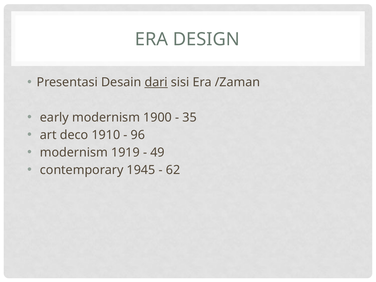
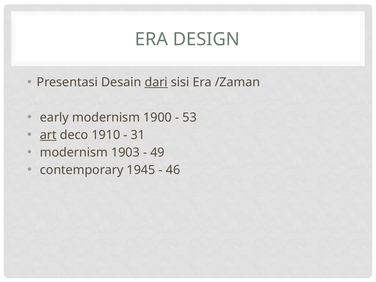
35: 35 -> 53 (190, 117)
art underline: none -> present (48, 135)
96: 96 -> 31 (138, 135)
1919: 1919 -> 1903 (125, 153)
62: 62 -> 46 (173, 170)
